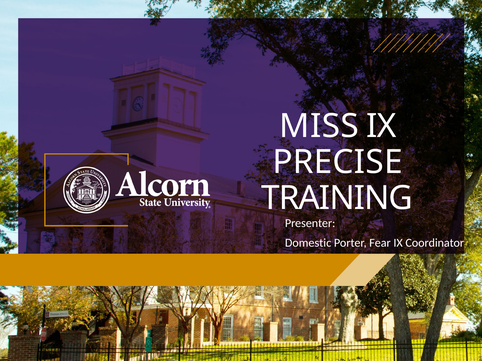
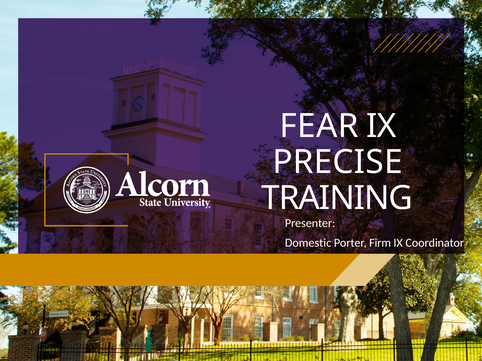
MISS: MISS -> FEAR (319, 126)
Fear: Fear -> Firm (380, 243)
